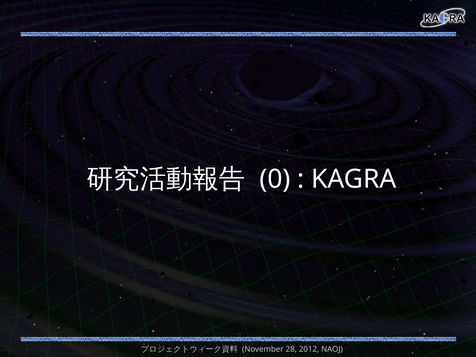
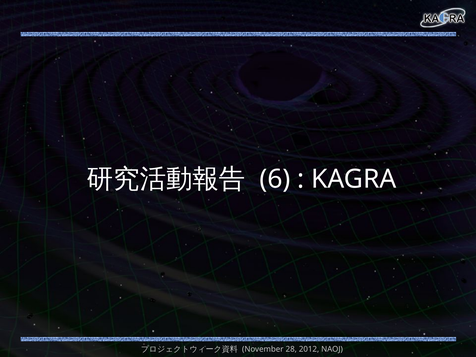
0: 0 -> 6 (275, 179)
